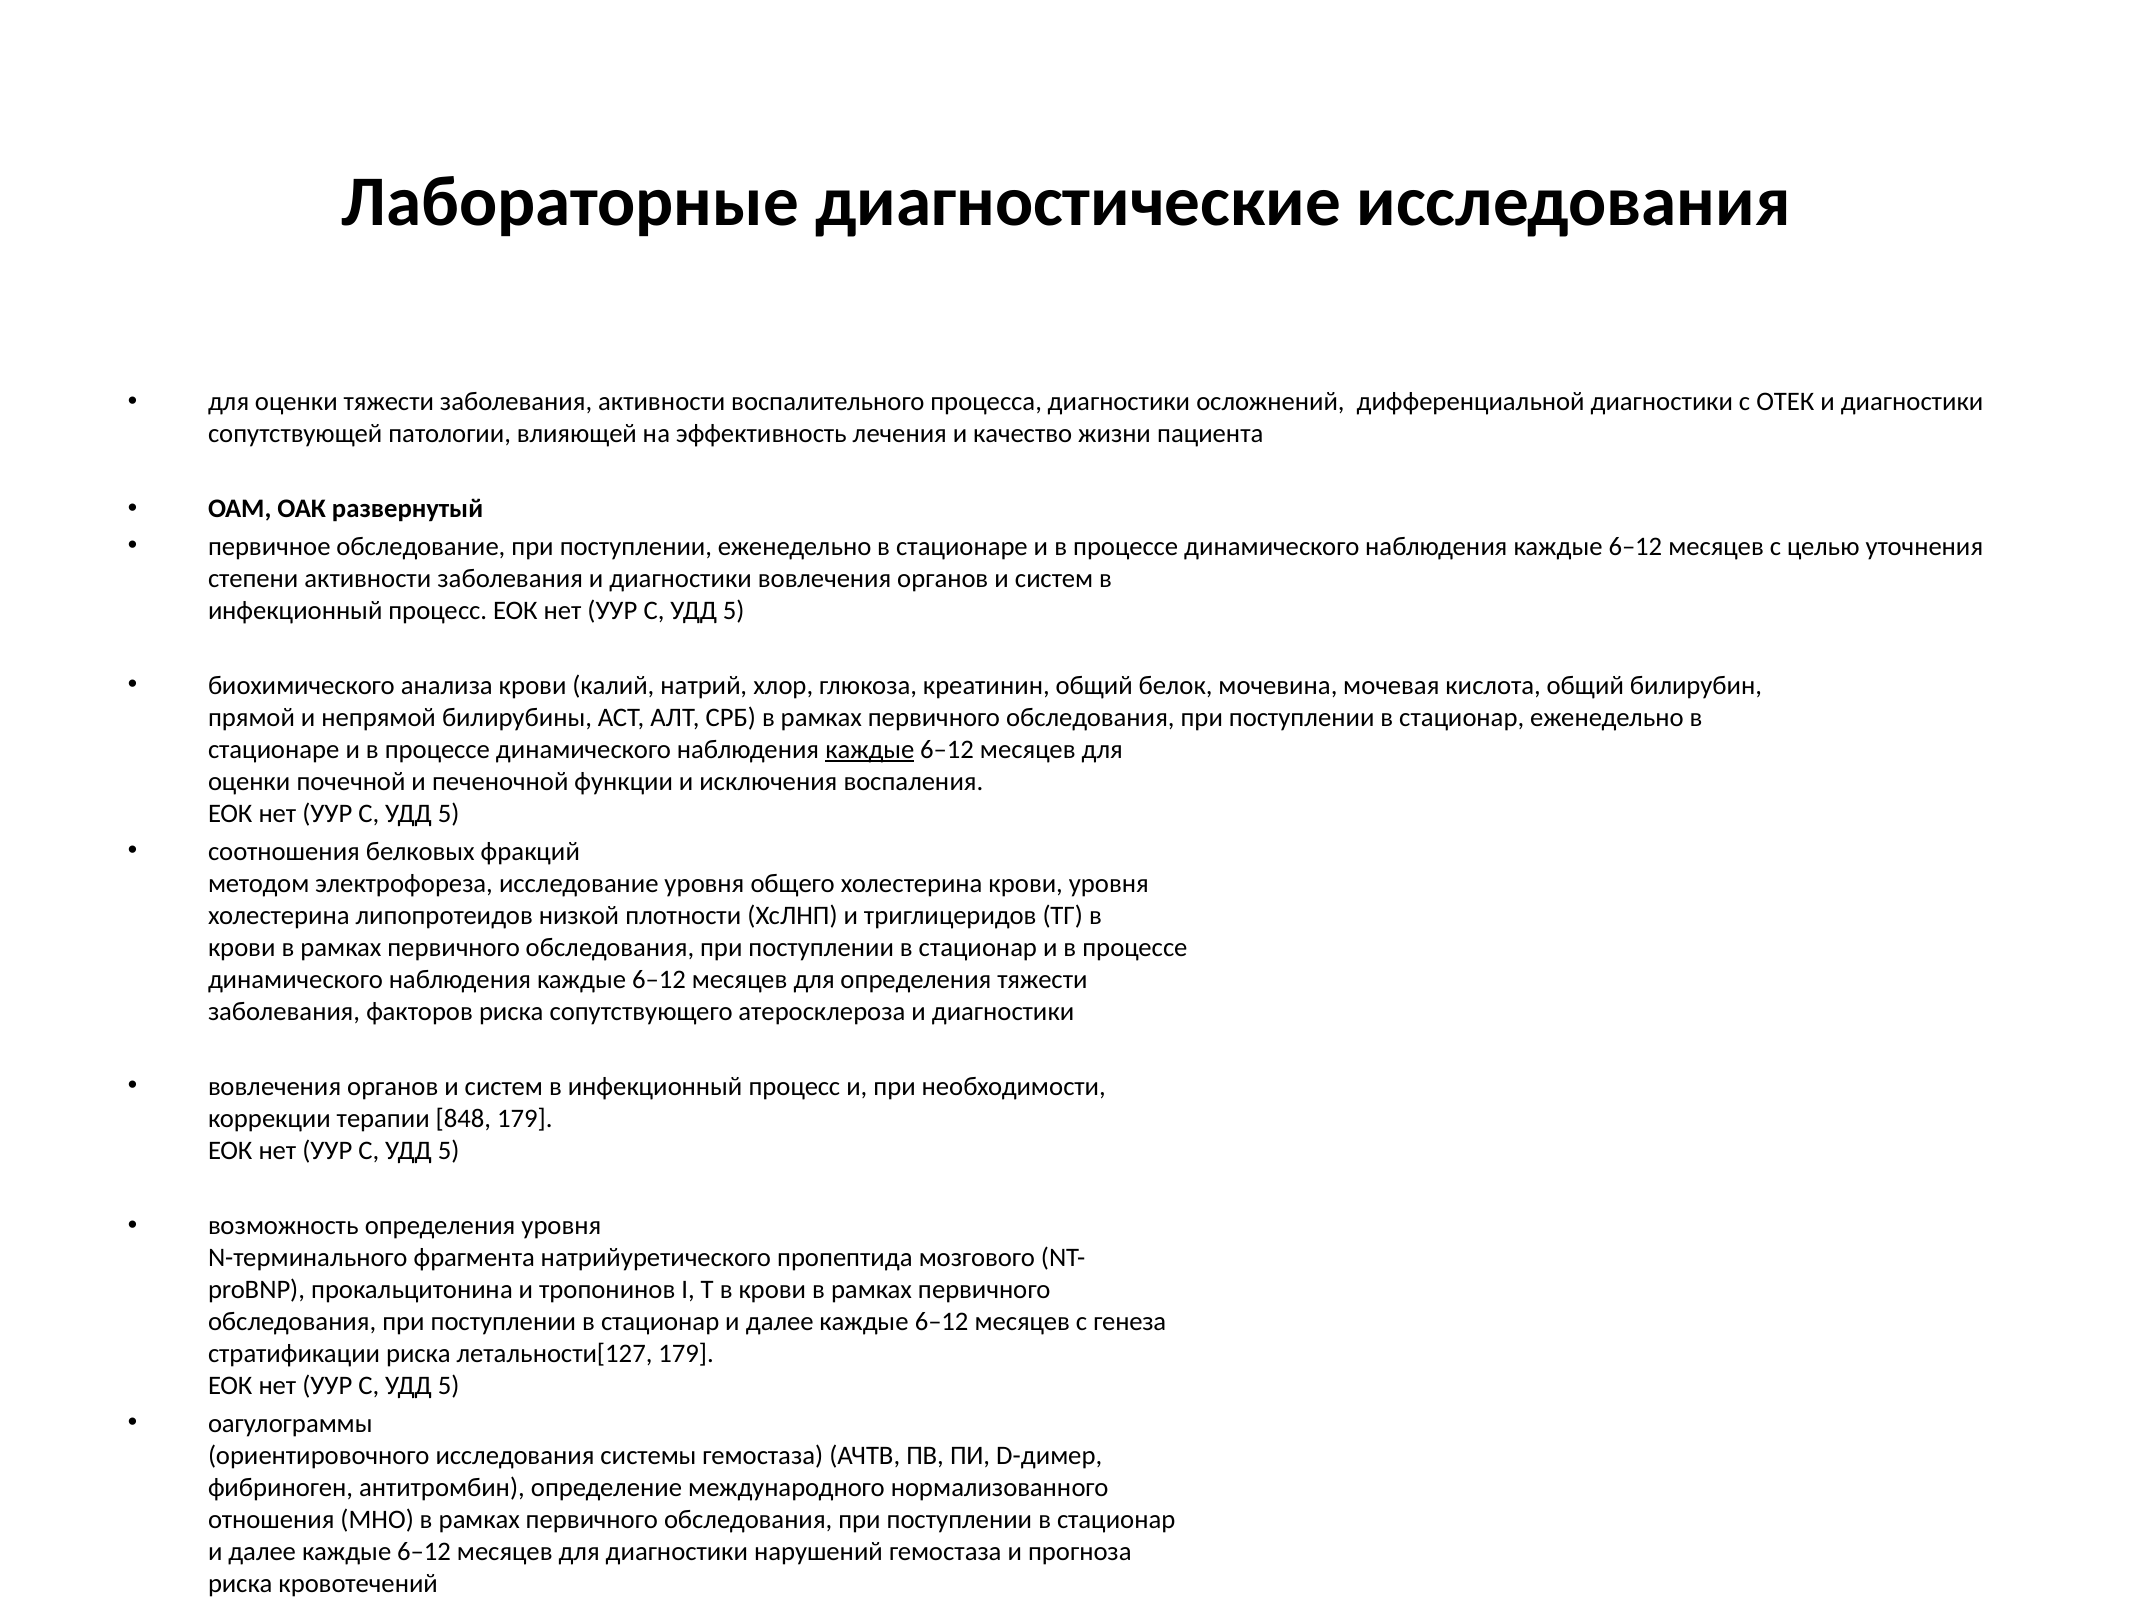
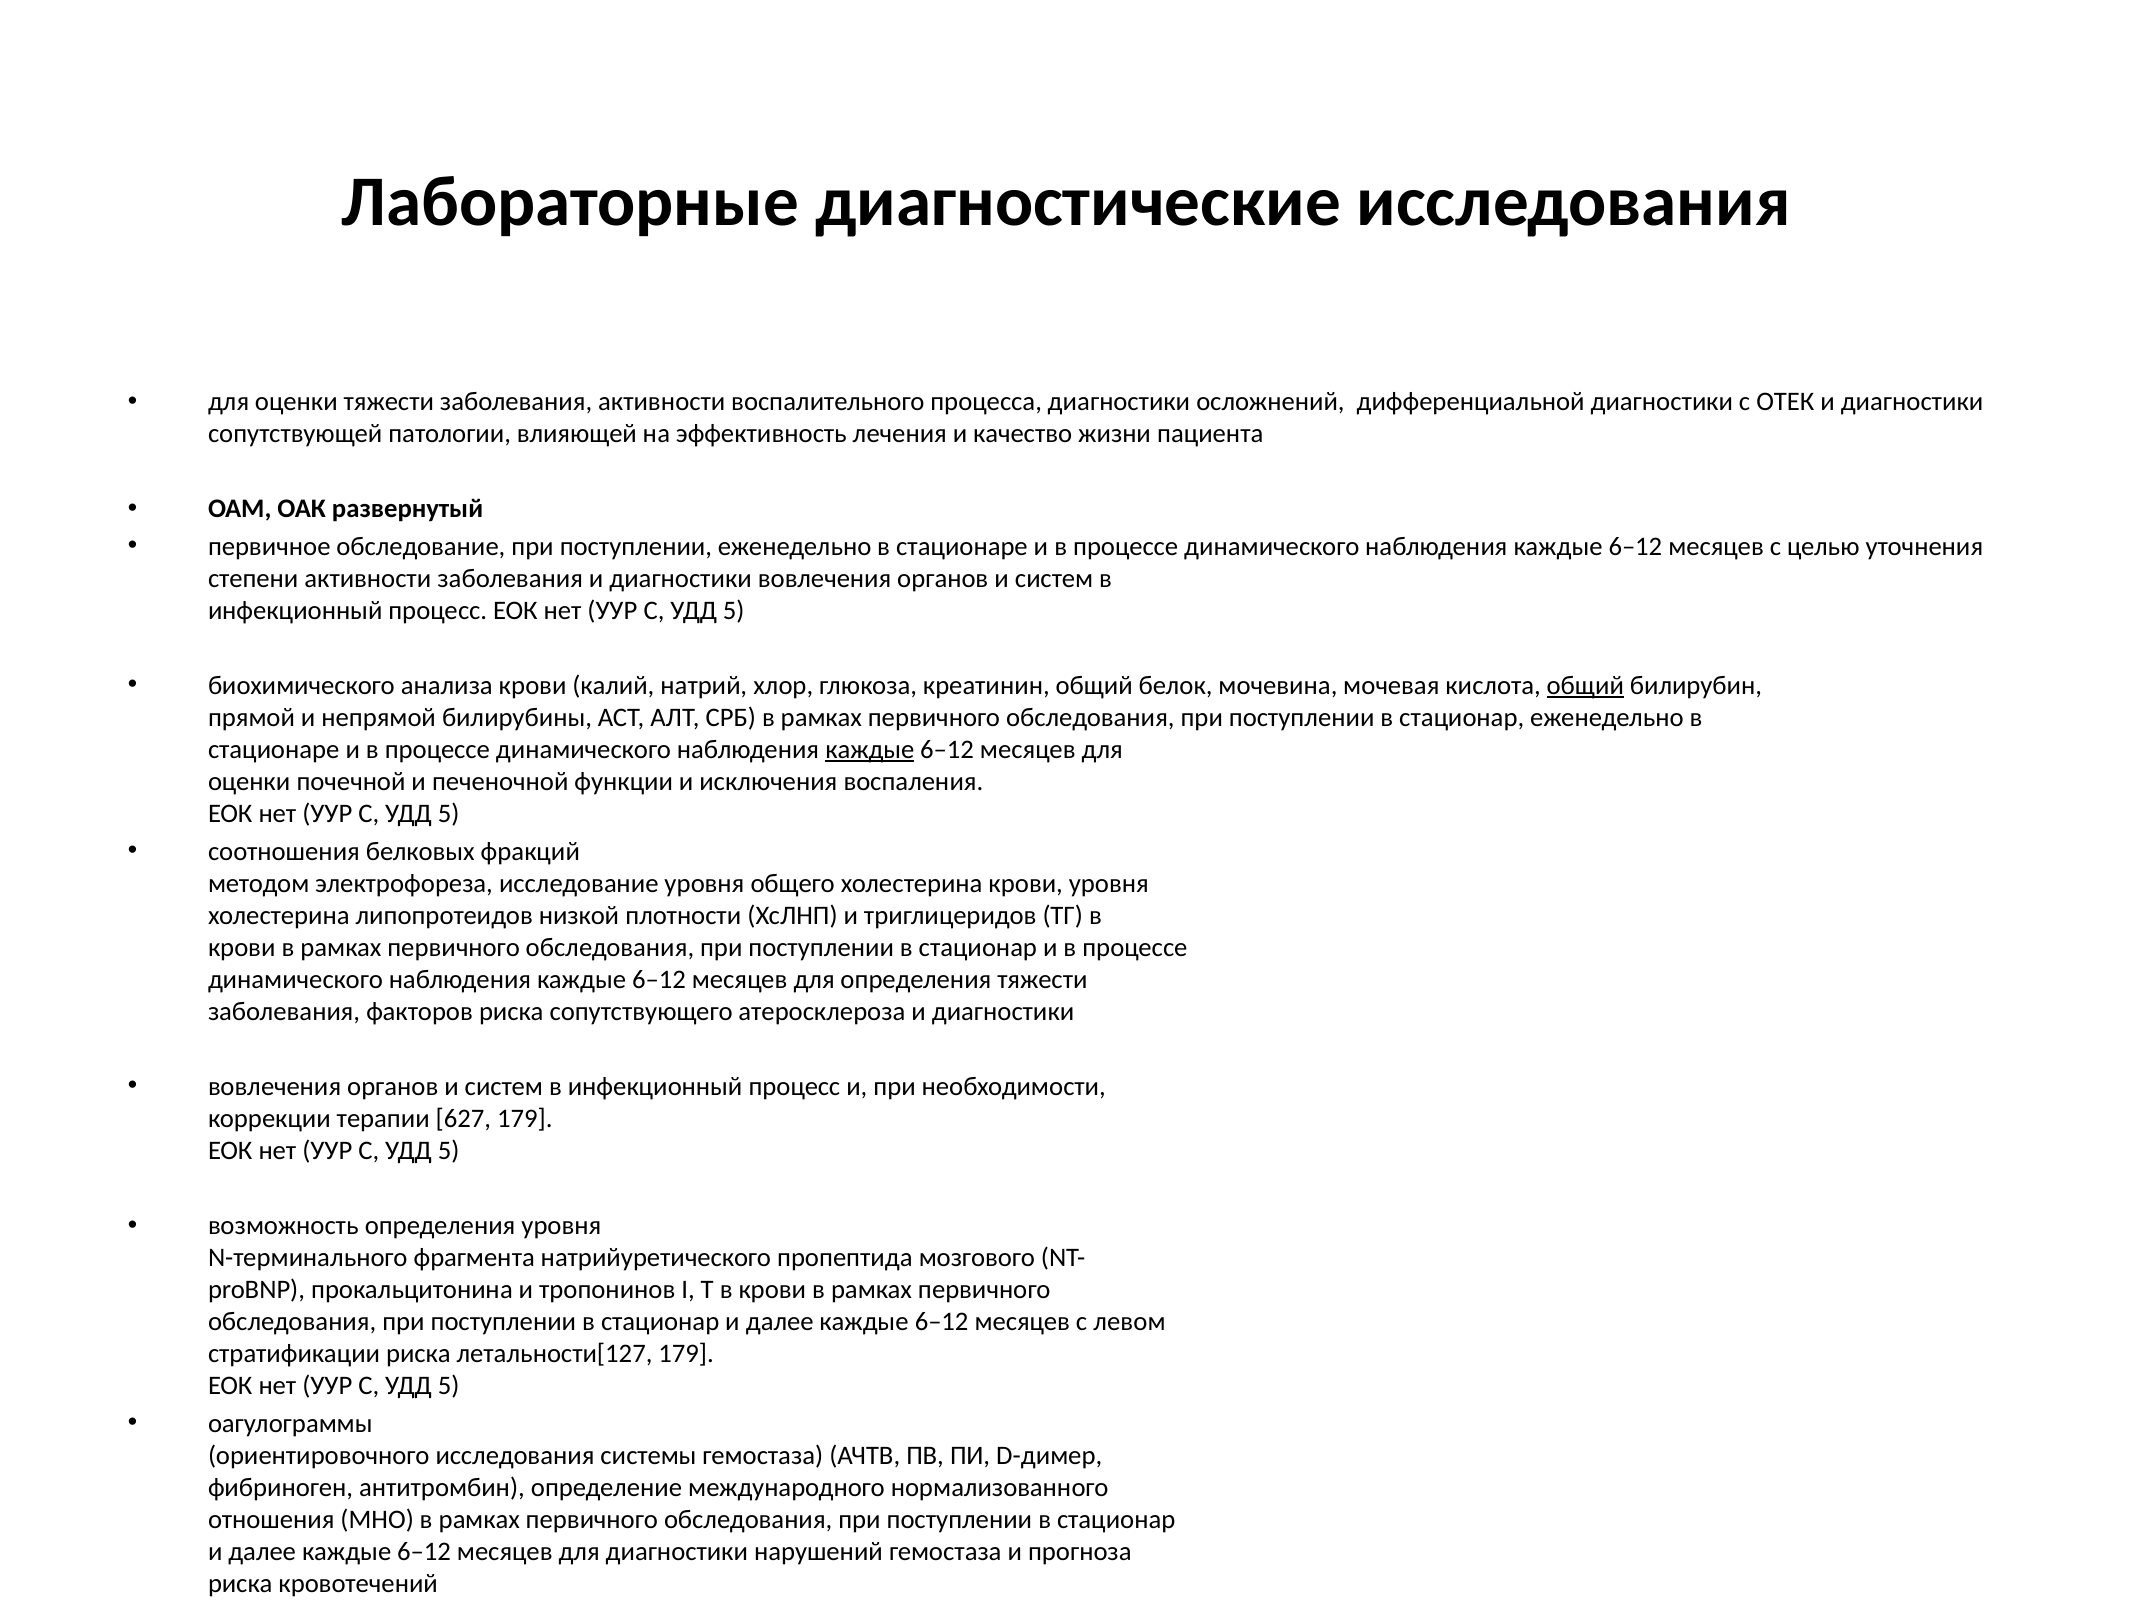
общий underline: none -> present (1585, 685)
848: 848 -> 627 (463, 1118)
генеза: генеза -> левом (1130, 1322)
